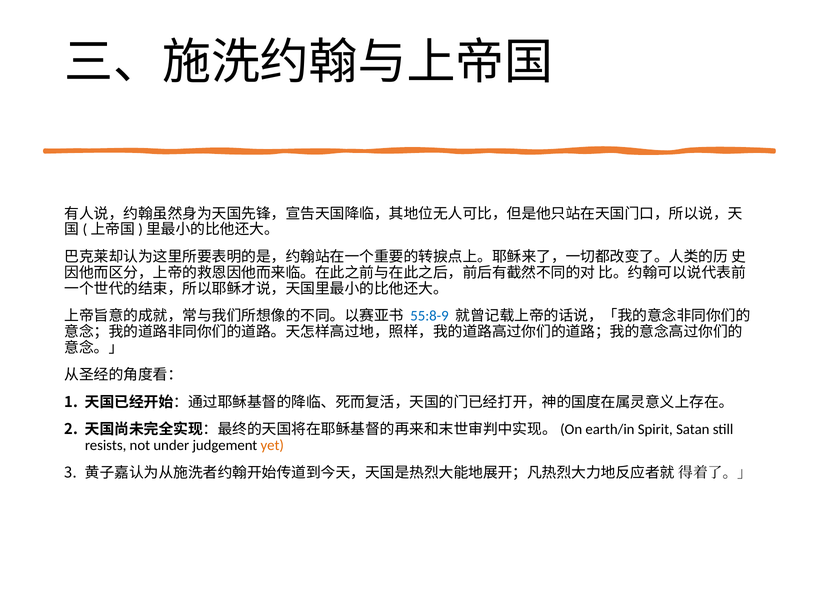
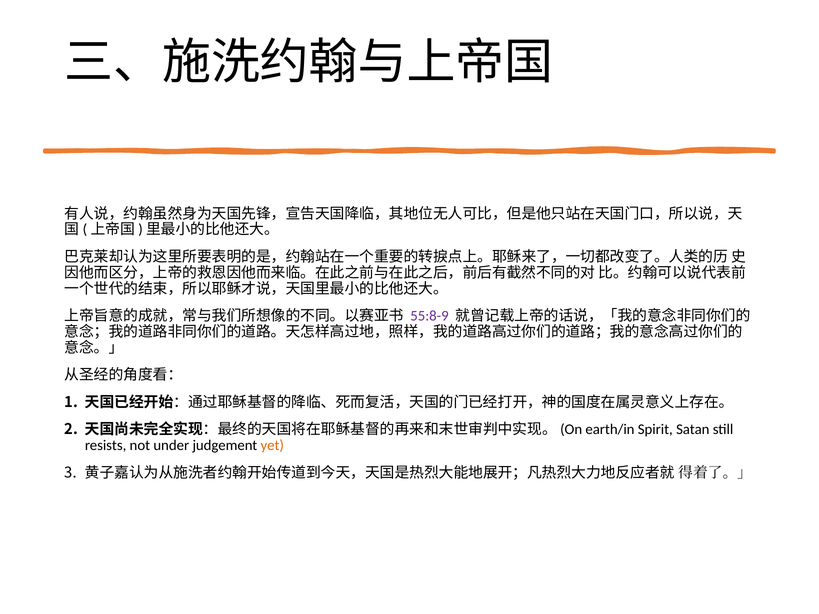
55:8-9 colour: blue -> purple (430, 316)
